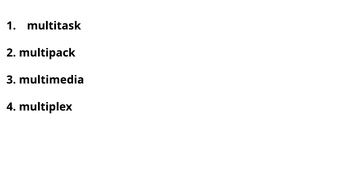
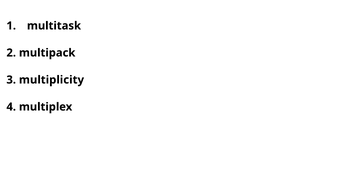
multimedia: multimedia -> multiplicity (51, 80)
